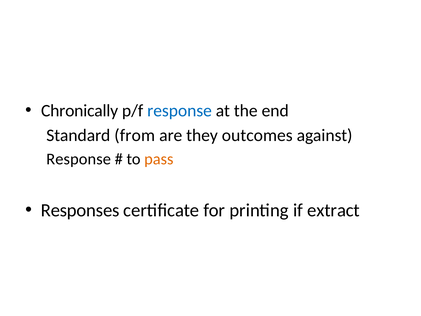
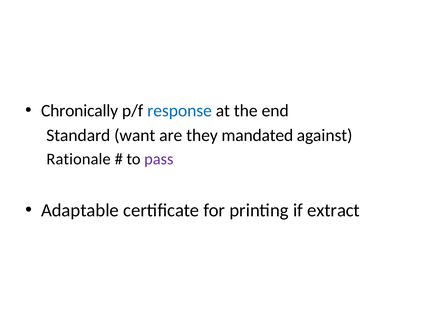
from: from -> want (135, 135)
outcomes: outcomes -> mandated (257, 135)
Response: Response -> Rationale (79, 159)
pass colour: orange -> purple (159, 159)
Responses: Responses -> Adaptable (80, 210)
